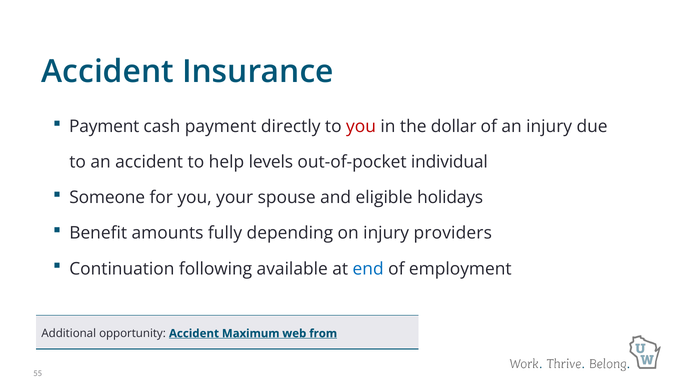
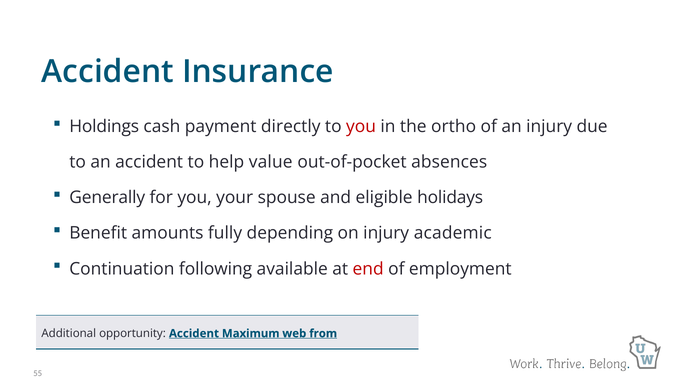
Payment: Payment -> Holdings (104, 126)
dollar: dollar -> ortho (454, 126)
levels: levels -> value (271, 162)
individual: individual -> absences (449, 162)
Someone: Someone -> Generally (107, 198)
providers: providers -> academic (453, 233)
end colour: blue -> red (368, 269)
